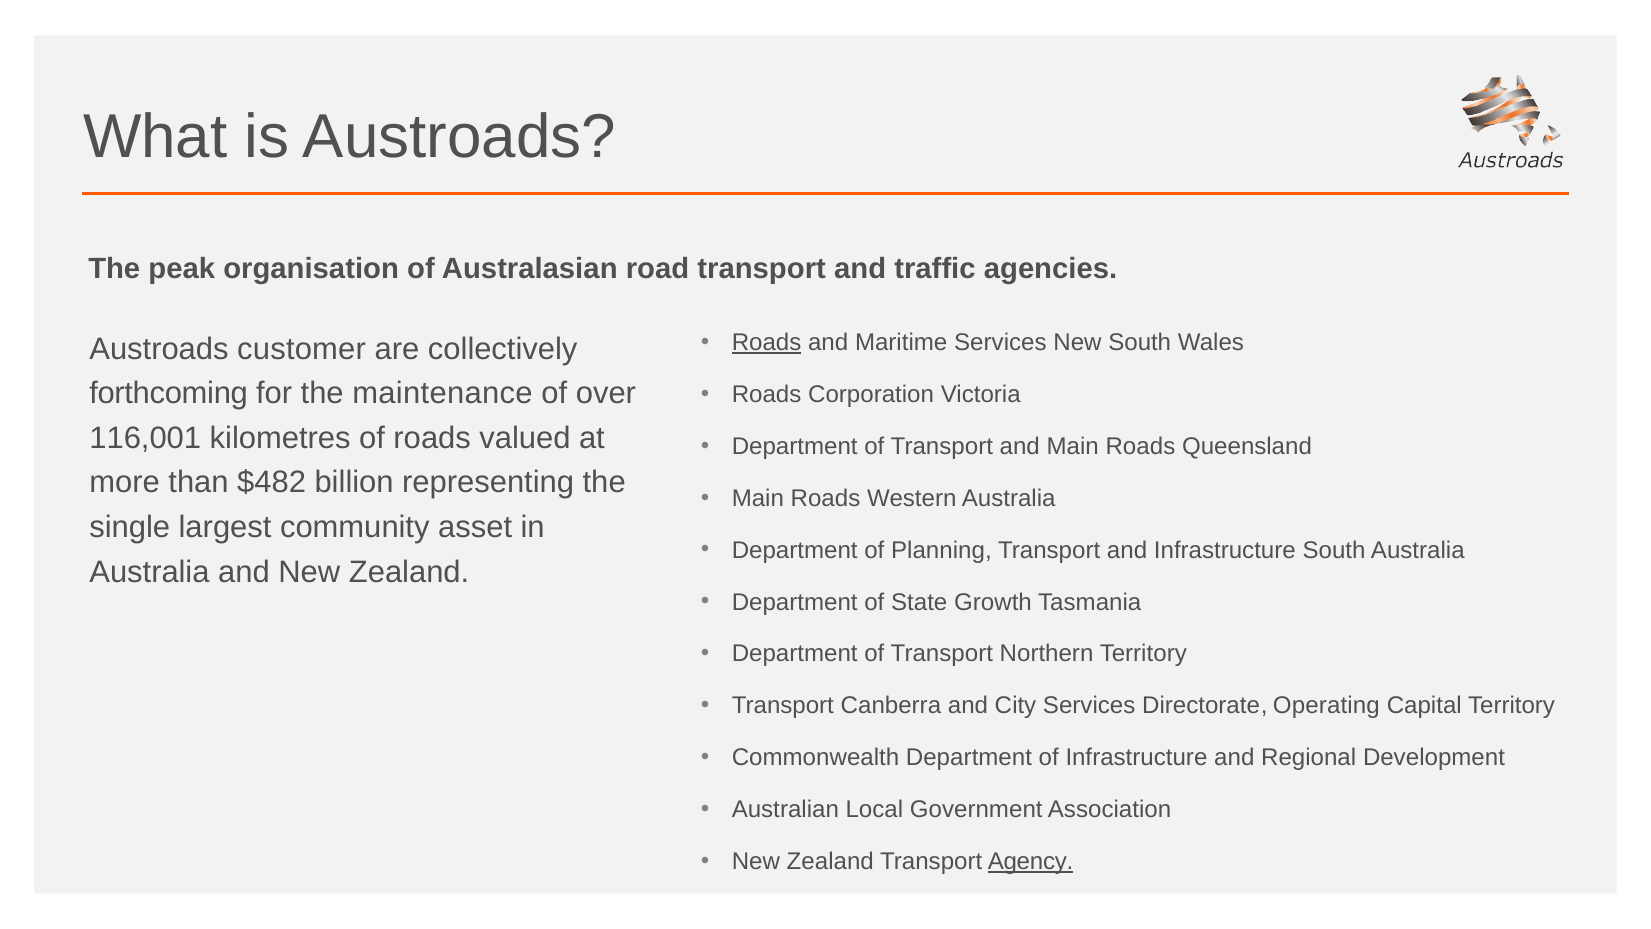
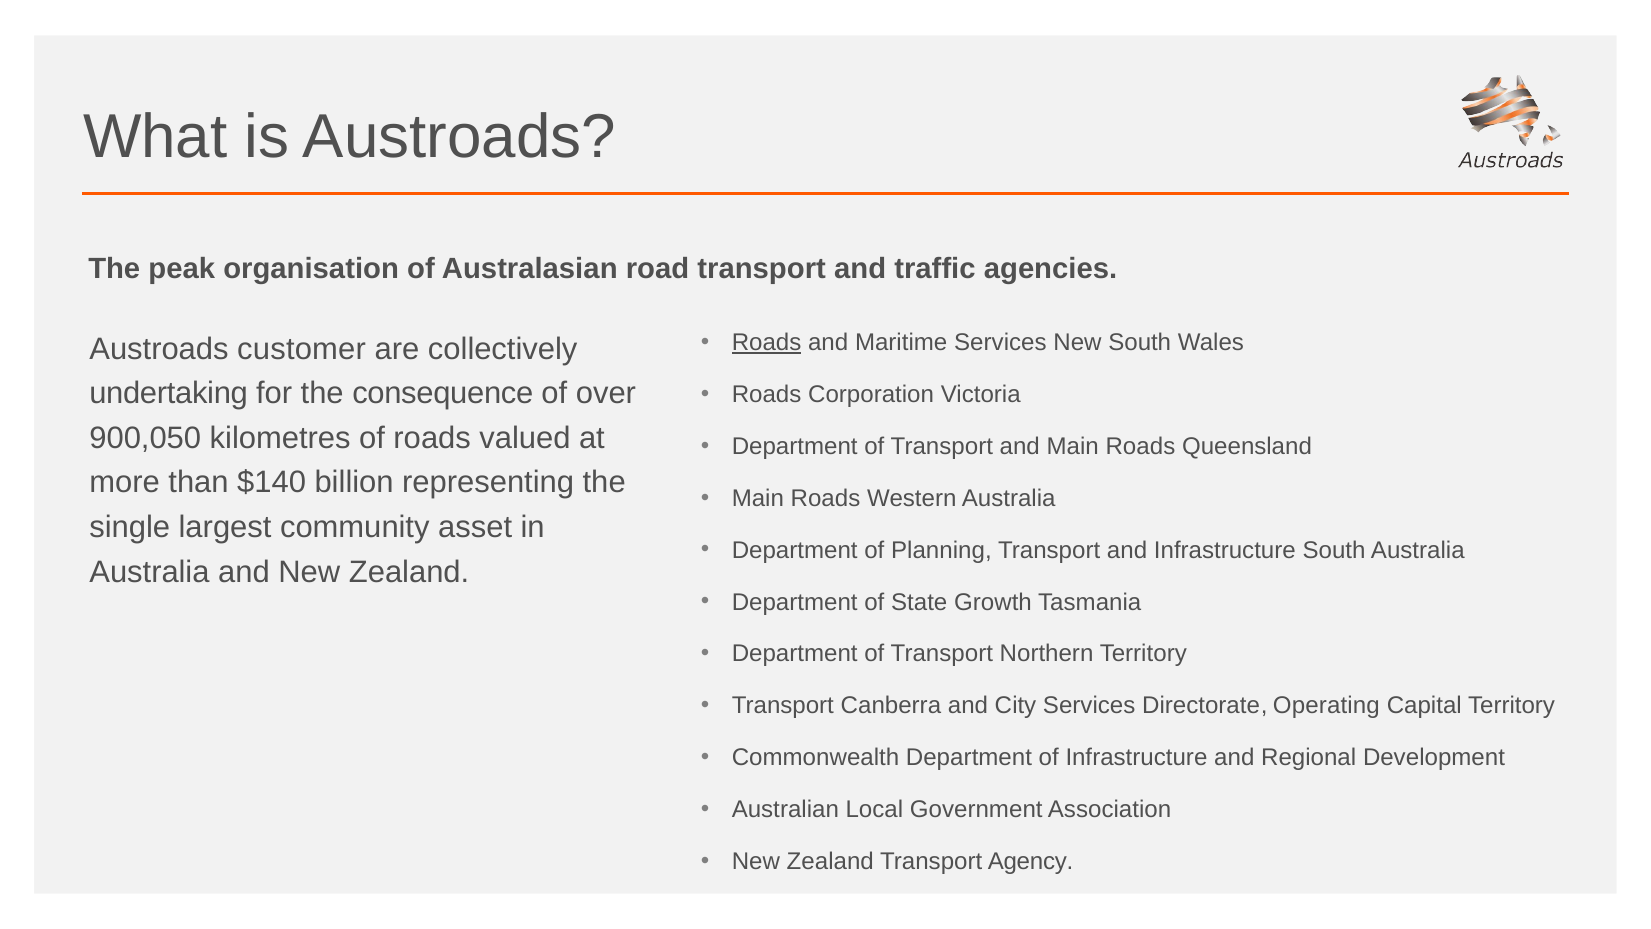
forthcoming: forthcoming -> undertaking (169, 393)
maintenance: maintenance -> consequence (443, 393)
116,001: 116,001 -> 900,050 (145, 438)
$482: $482 -> $140 (272, 482)
Agency underline: present -> none (1031, 861)
